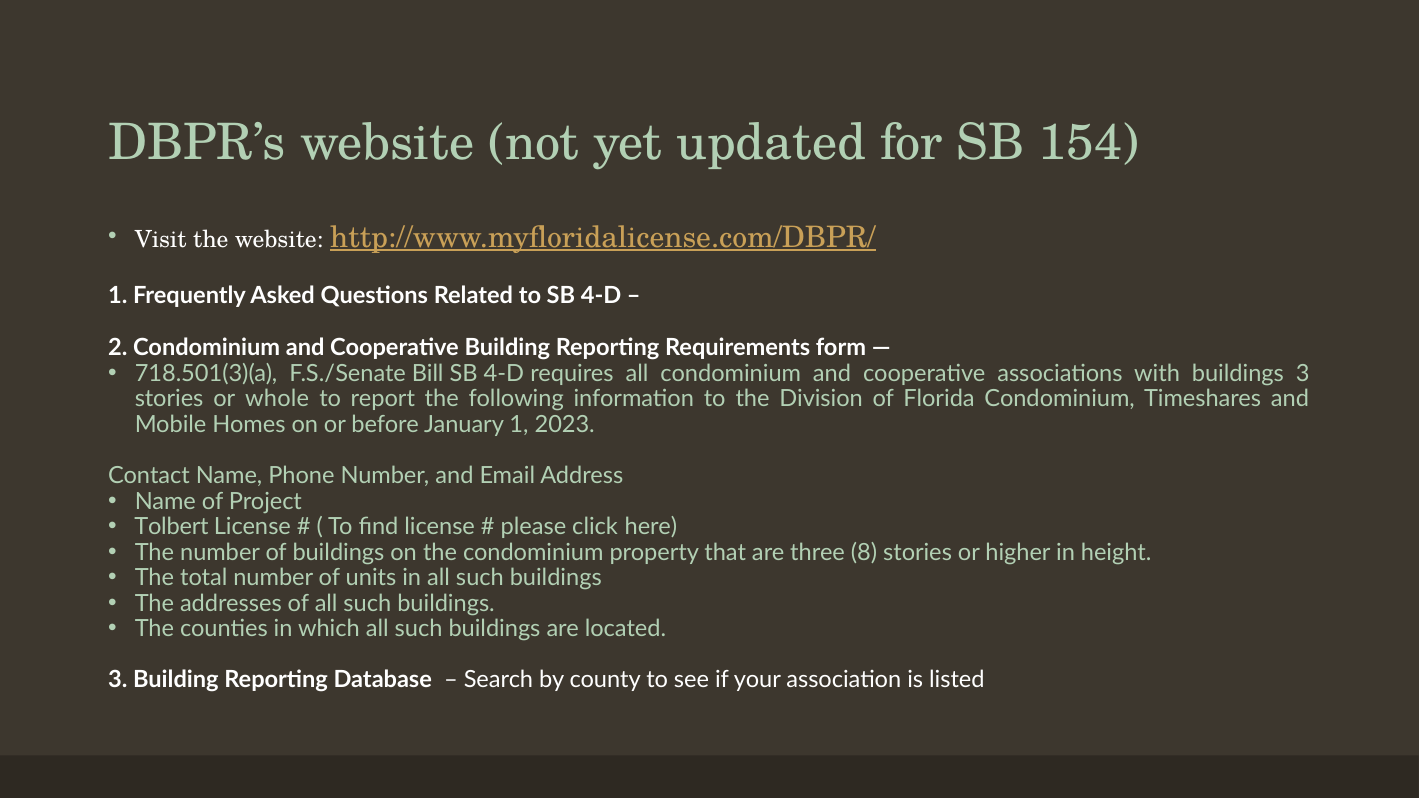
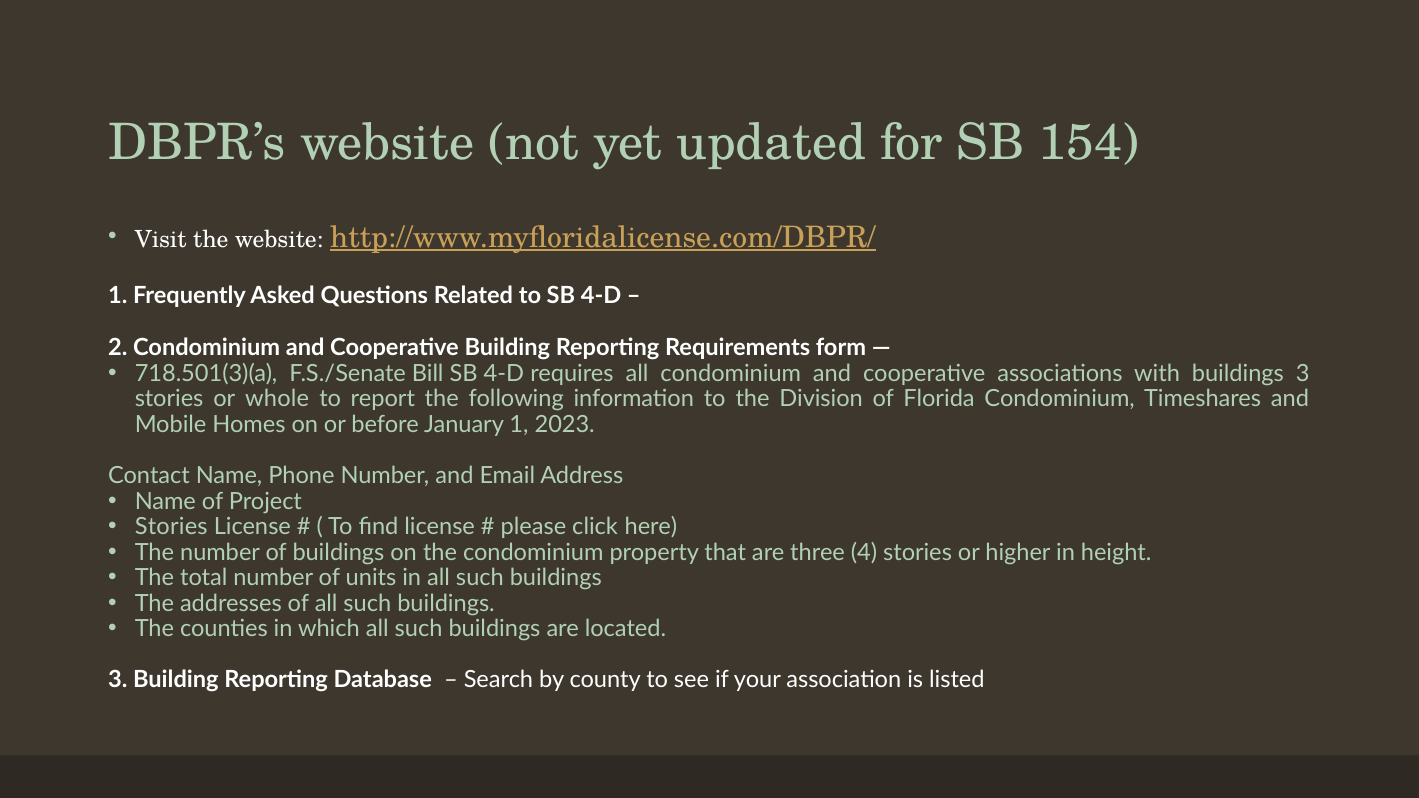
Tolbert: Tolbert -> Stories (171, 527)
8: 8 -> 4 (864, 552)
